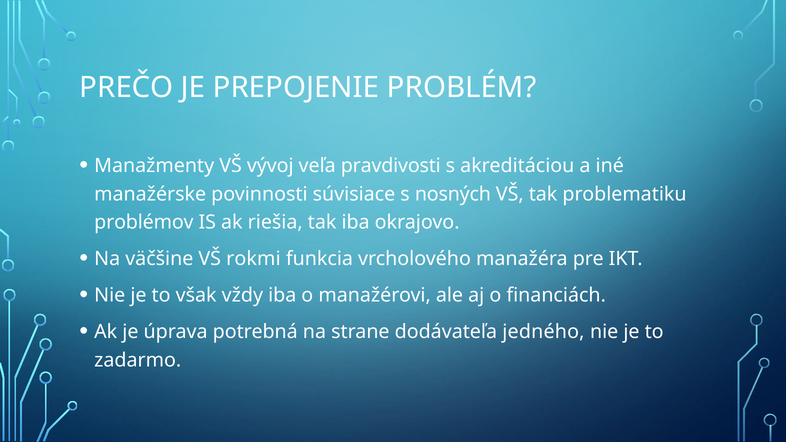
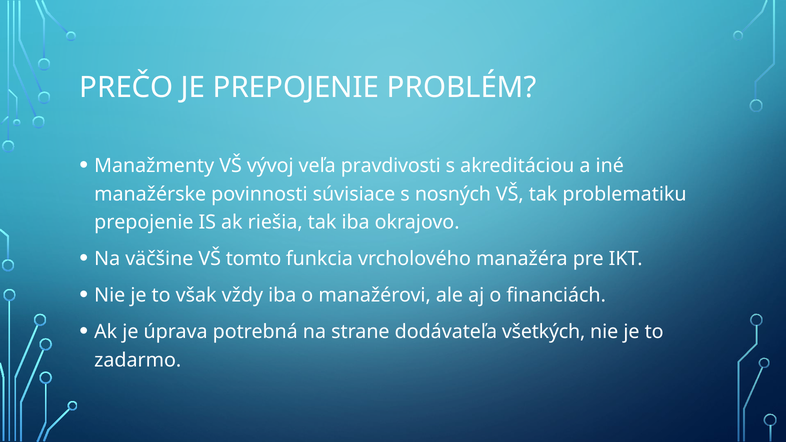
problémov: problémov -> prepojenie (144, 222)
rokmi: rokmi -> tomto (254, 259)
jedného: jedného -> všetkých (544, 332)
